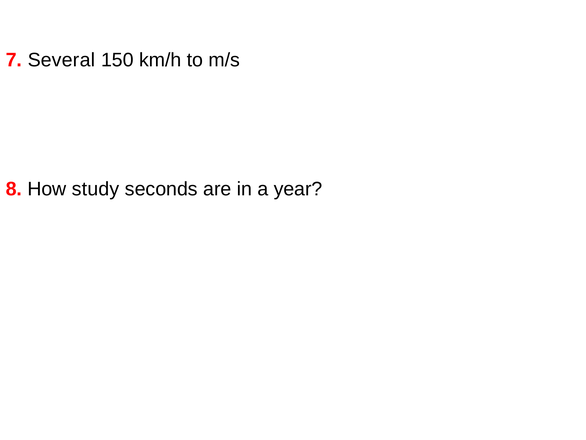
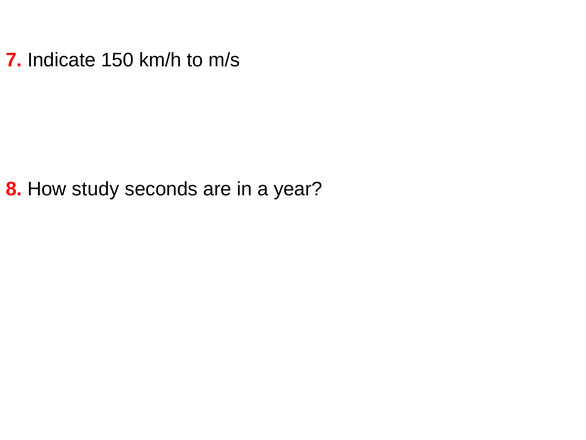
Several: Several -> Indicate (61, 60)
